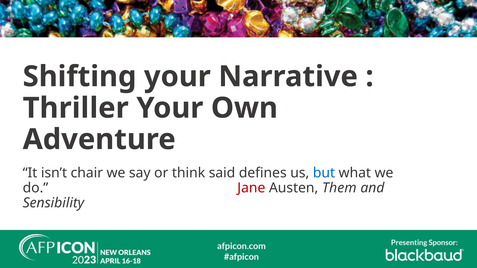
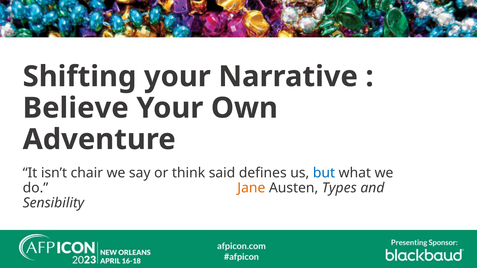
Thriller: Thriller -> Believe (76, 108)
Jane colour: red -> orange (251, 188)
Them: Them -> Types (339, 188)
